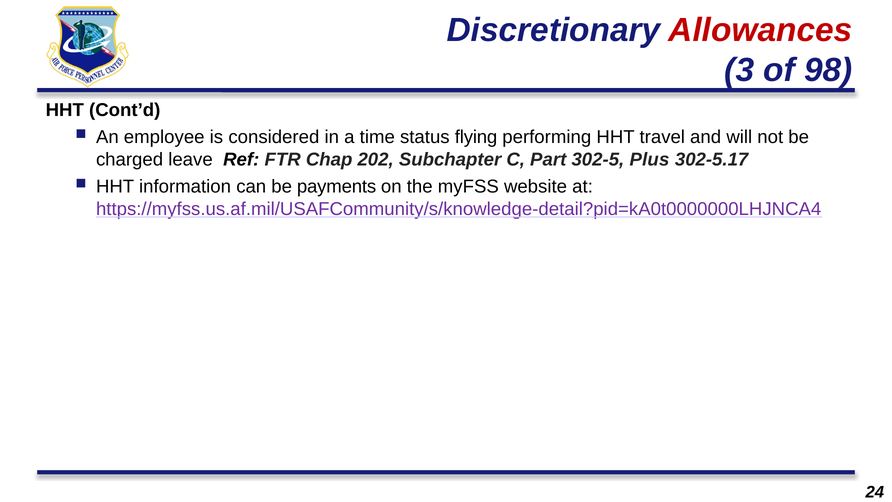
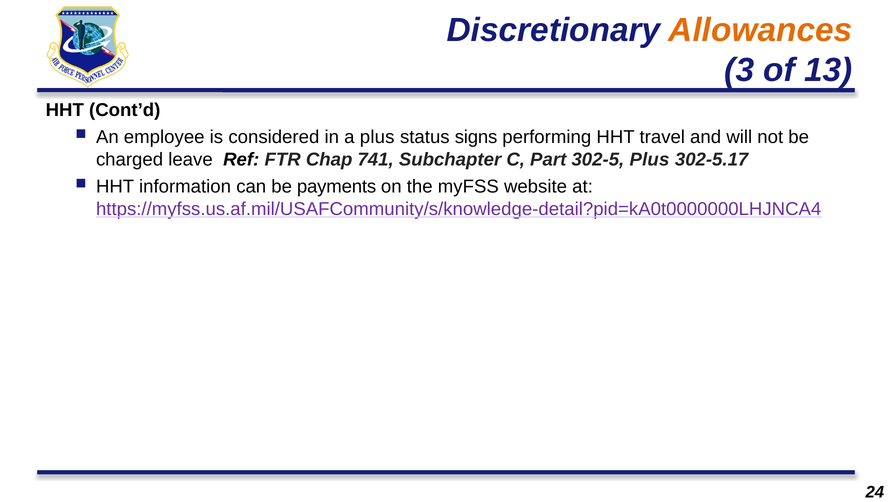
Allowances colour: red -> orange (760, 30)
98: 98 -> 13 (828, 70)
a time: time -> plus (377, 137)
flying: flying -> signs (476, 137)
202: 202 -> 741 (376, 160)
